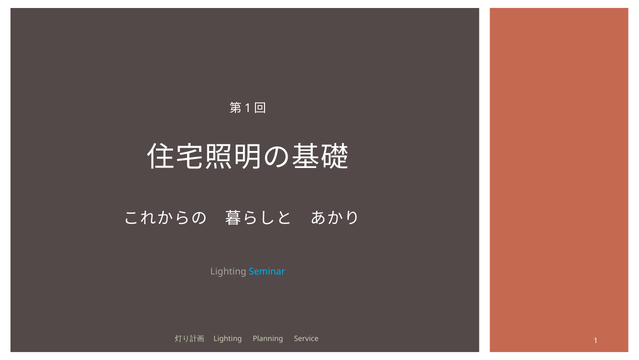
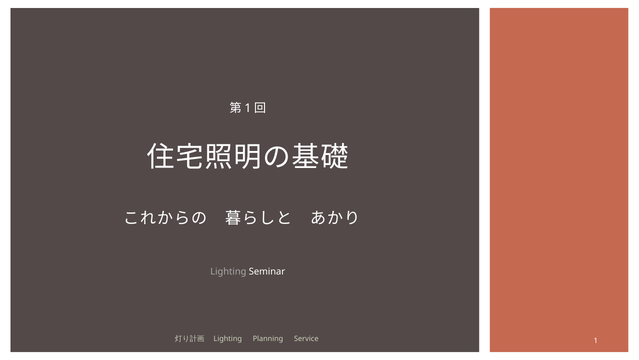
Seminar colour: light blue -> white (267, 271)
